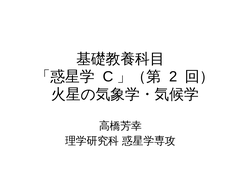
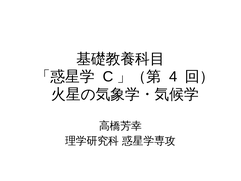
2: 2 -> 4 (173, 77)
